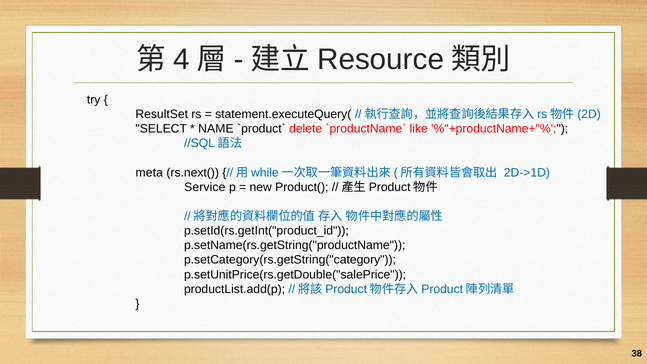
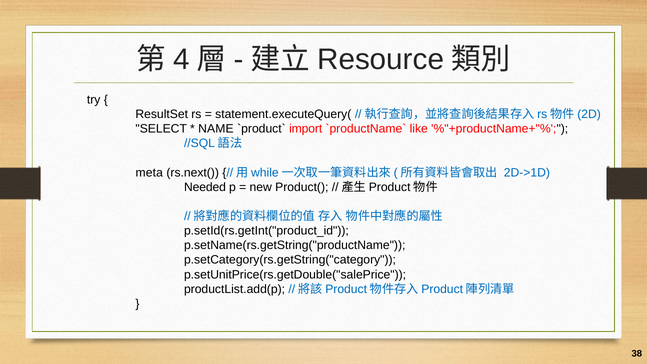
delete: delete -> import (306, 129)
Service: Service -> Needed (205, 187)
